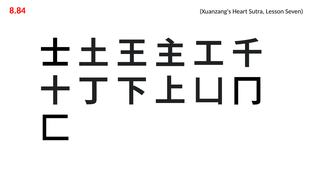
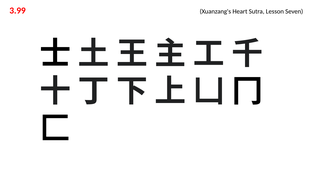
8.84: 8.84 -> 3.99 (18, 11)
